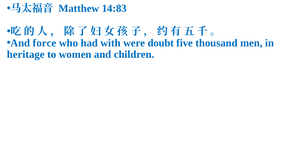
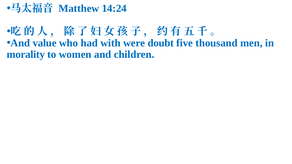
14:83: 14:83 -> 14:24 (114, 8)
force: force -> value (45, 43)
heritage: heritage -> morality (26, 54)
